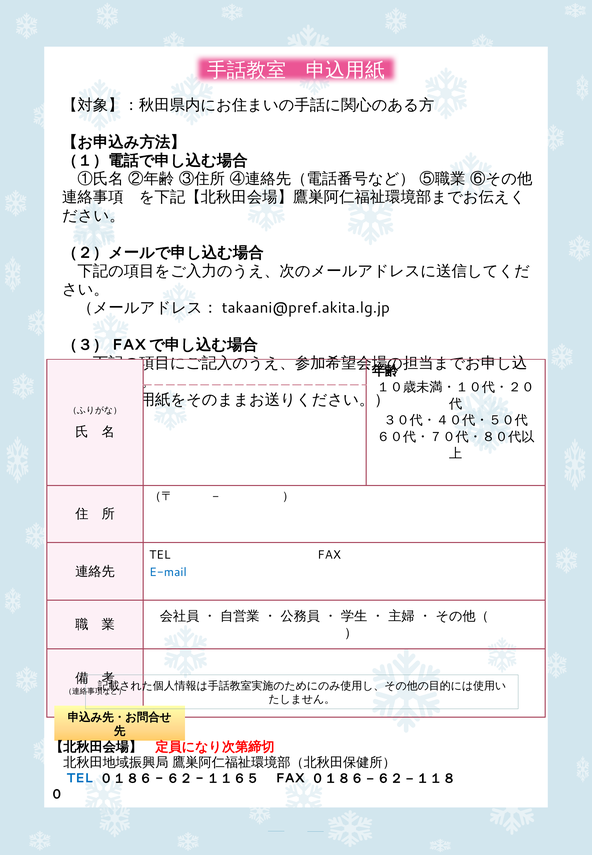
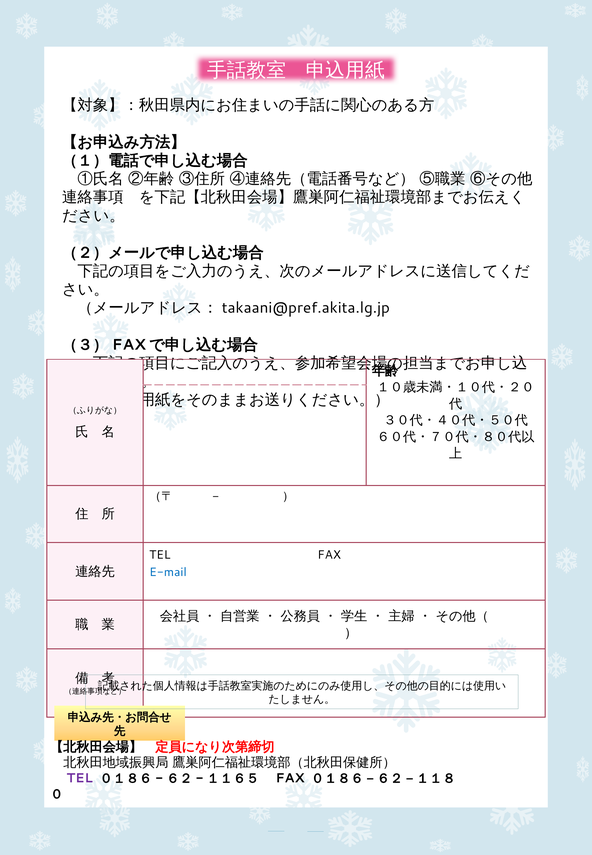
TEL colour: blue -> purple (80, 778)
